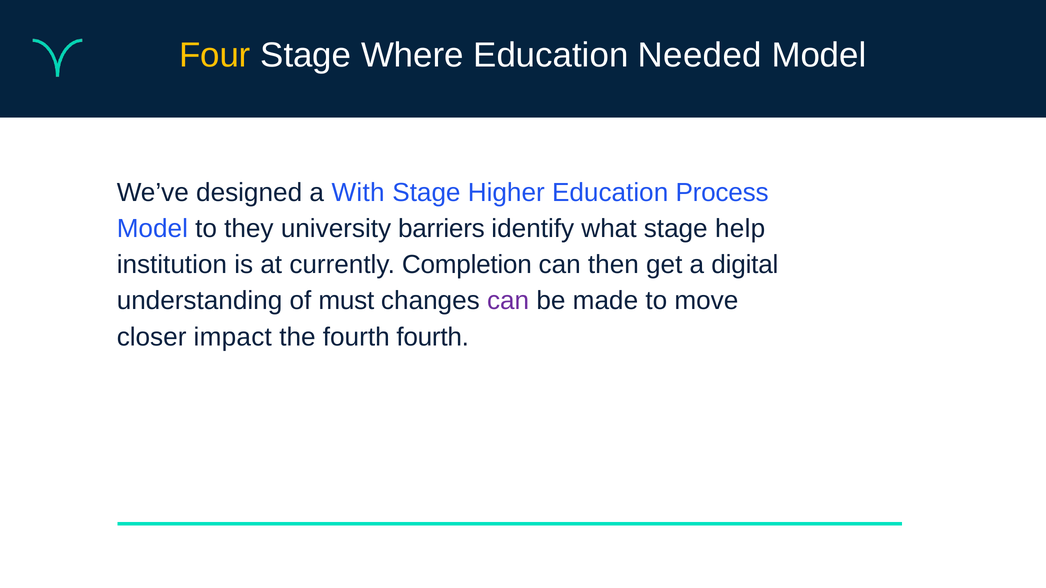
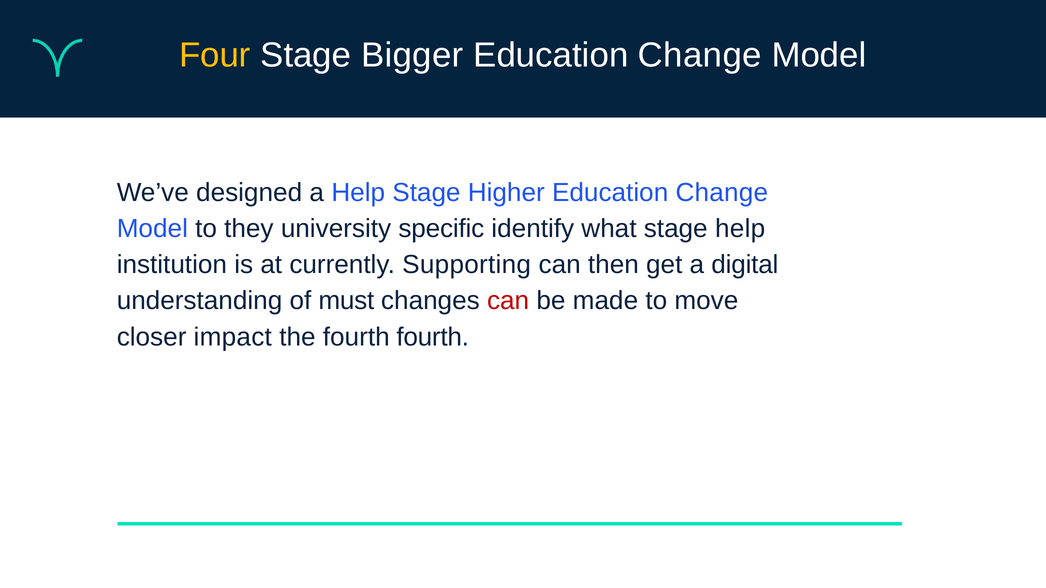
Where: Where -> Bigger (412, 56)
Needed: Needed -> Change (700, 56)
a With: With -> Help (358, 193)
Higher Education Process: Process -> Change (722, 193)
barriers: barriers -> specific (441, 229)
Completion: Completion -> Supporting (467, 265)
can colour: purple -> red (508, 301)
